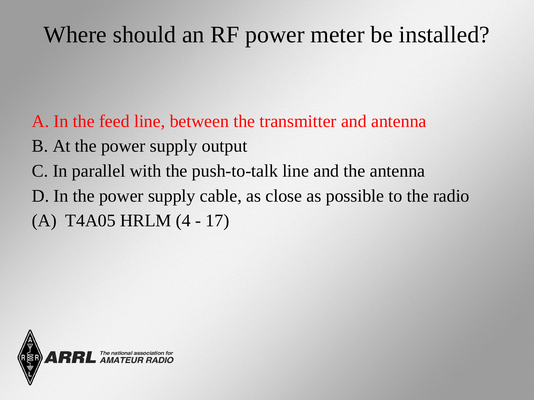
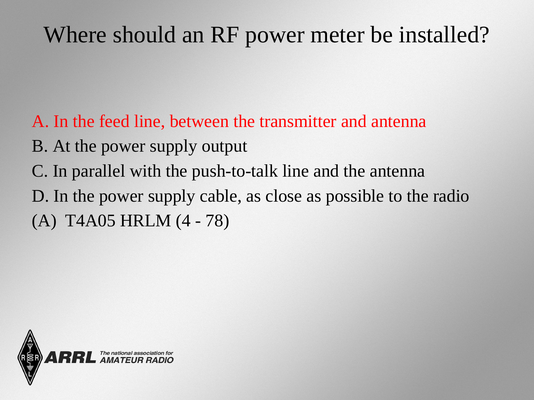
17: 17 -> 78 (217, 221)
